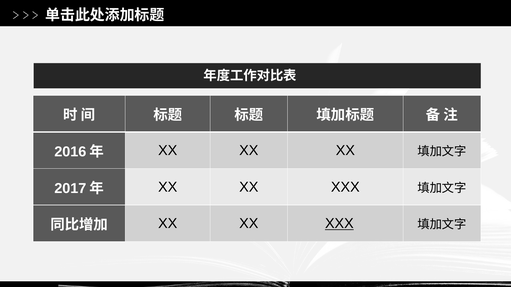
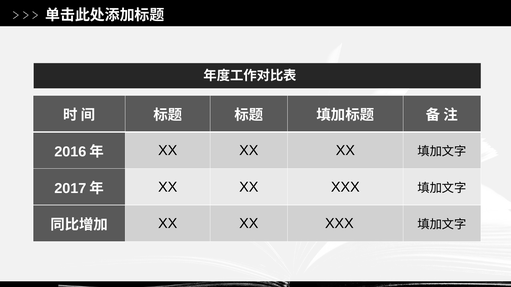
XXX underline: present -> none (339, 224)
